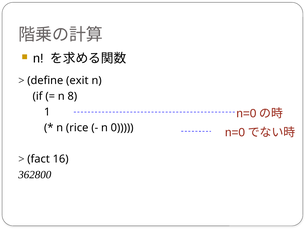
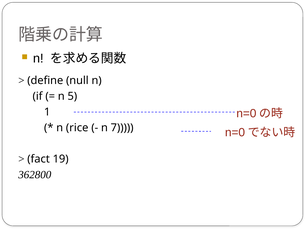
exit: exit -> null (77, 80)
8: 8 -> 5 (72, 96)
0: 0 -> 7 (122, 128)
16: 16 -> 19 (61, 159)
